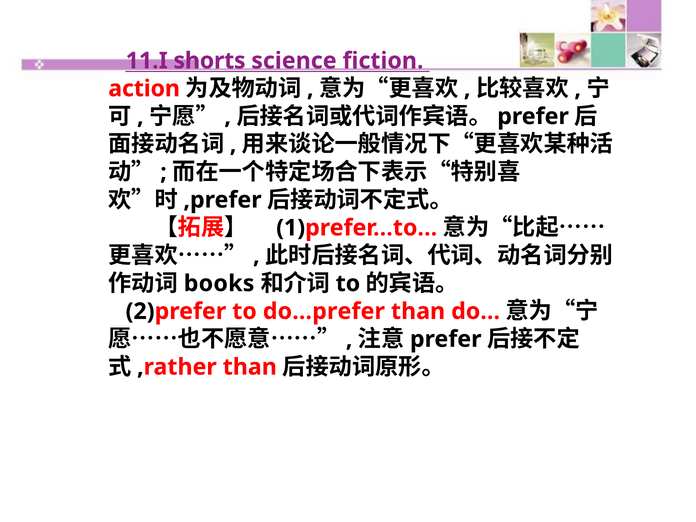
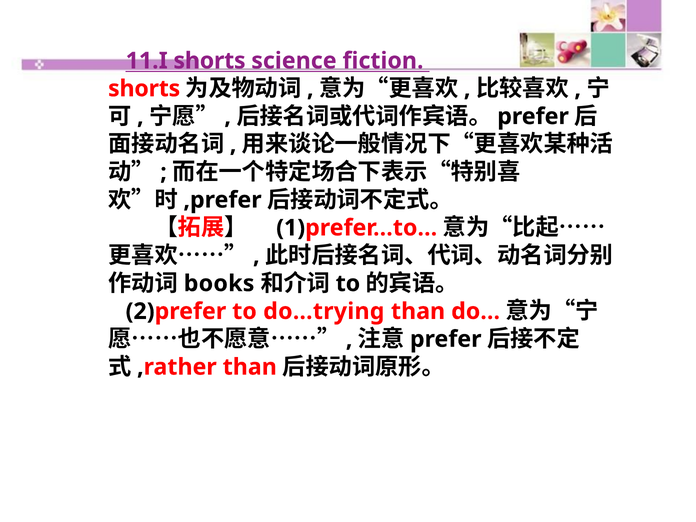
action: action -> shorts (144, 89)
do…prefer: do…prefer -> do…trying (324, 311)
